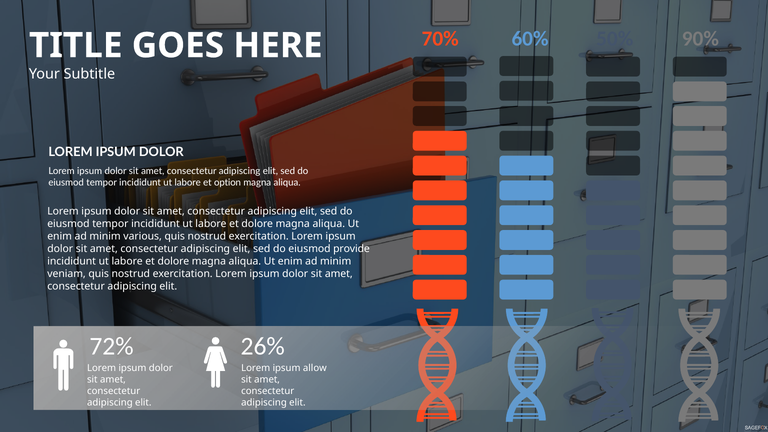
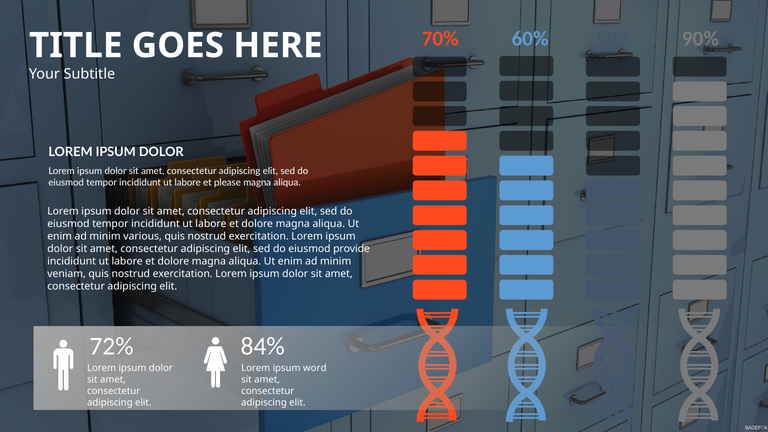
option: option -> please (227, 183)
26%: 26% -> 84% (263, 346)
allow: allow -> word (315, 368)
